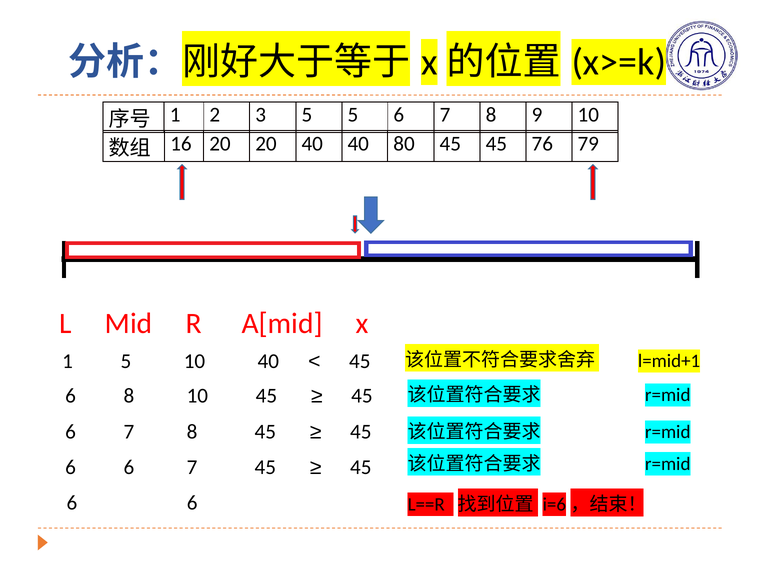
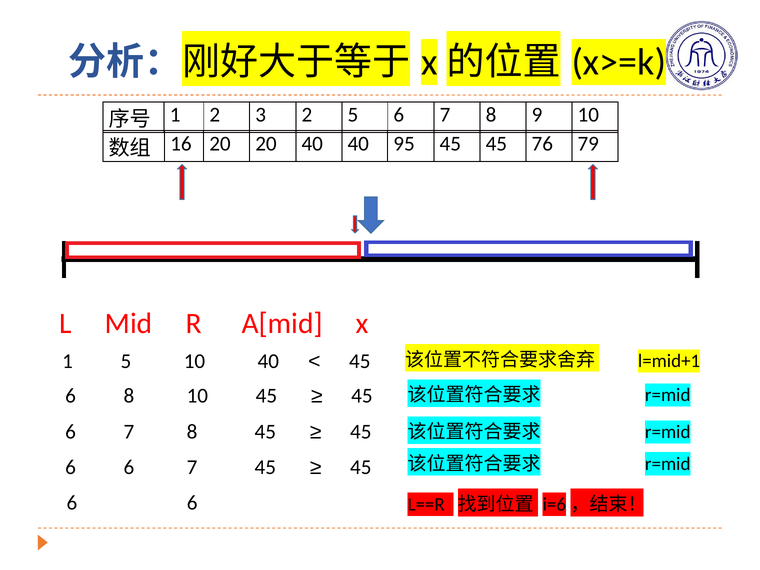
3 5: 5 -> 2 (307, 115)
80: 80 -> 95 (404, 144)
